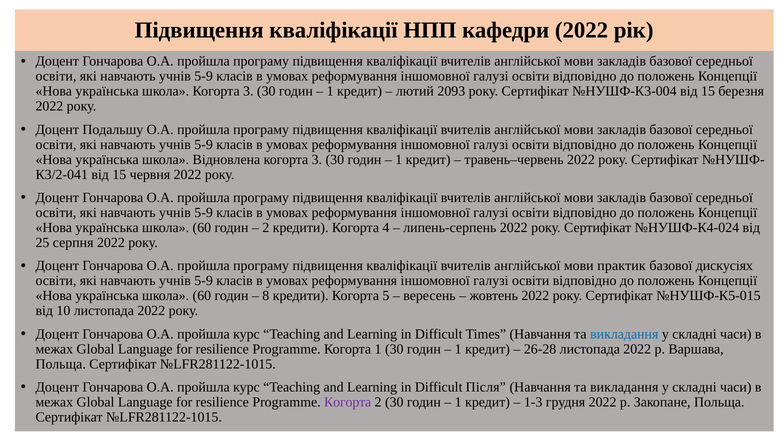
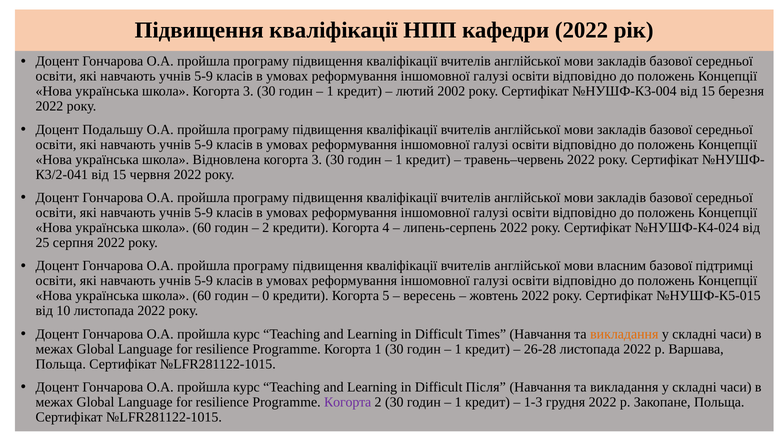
2093: 2093 -> 2002 (451, 91)
практик: практик -> власним (622, 266)
дискусіях: дискусіях -> підтримці (724, 266)
8: 8 -> 0 (266, 295)
викладання colour: blue -> orange (624, 334)
